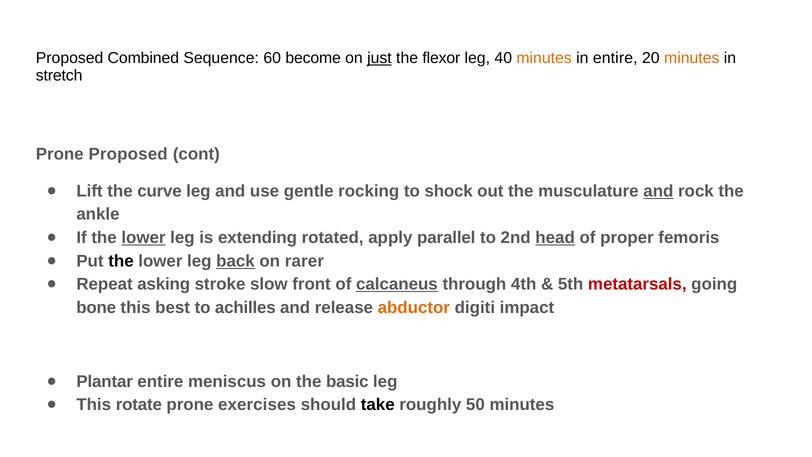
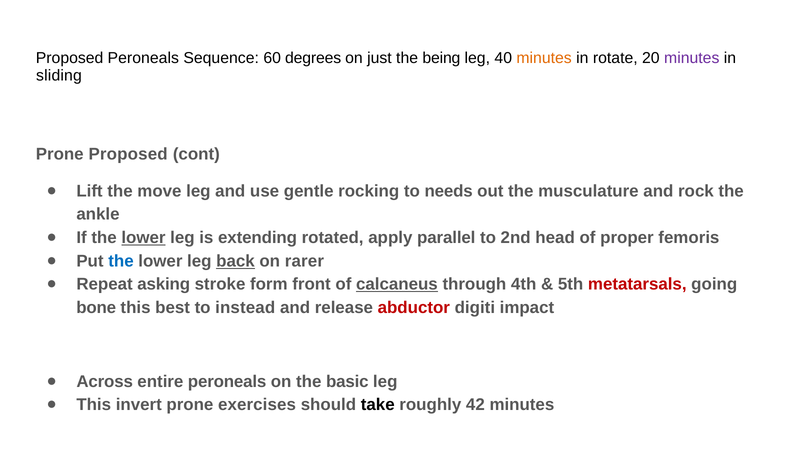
Proposed Combined: Combined -> Peroneals (143, 58)
become: become -> degrees (313, 58)
just underline: present -> none (379, 58)
flexor: flexor -> being (441, 58)
in entire: entire -> rotate (615, 58)
minutes colour: orange -> purple (692, 58)
stretch: stretch -> sliding (59, 75)
curve: curve -> move (159, 191)
shock: shock -> needs (449, 191)
and underline: present -> none (658, 191)
head underline: present -> none (555, 238)
the colour: black -> blue (121, 261)
slow: slow -> form (269, 284)
achilles: achilles -> instead (245, 308)
abductor colour: orange -> red (414, 308)
Plantar: Plantar -> Across (105, 381)
entire meniscus: meniscus -> peroneals (227, 381)
rotate: rotate -> invert (139, 405)
50: 50 -> 42 (475, 405)
